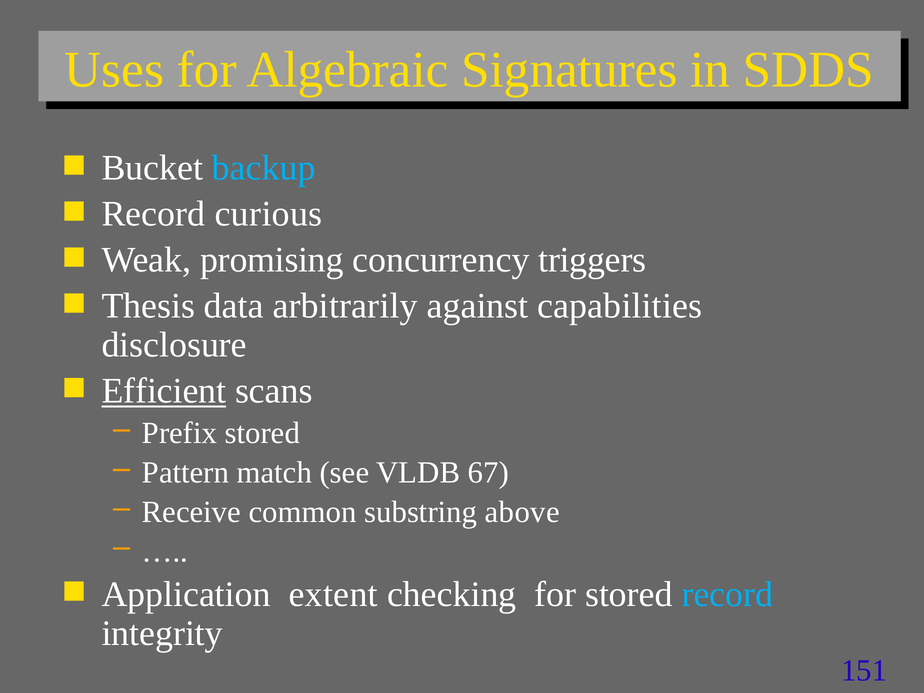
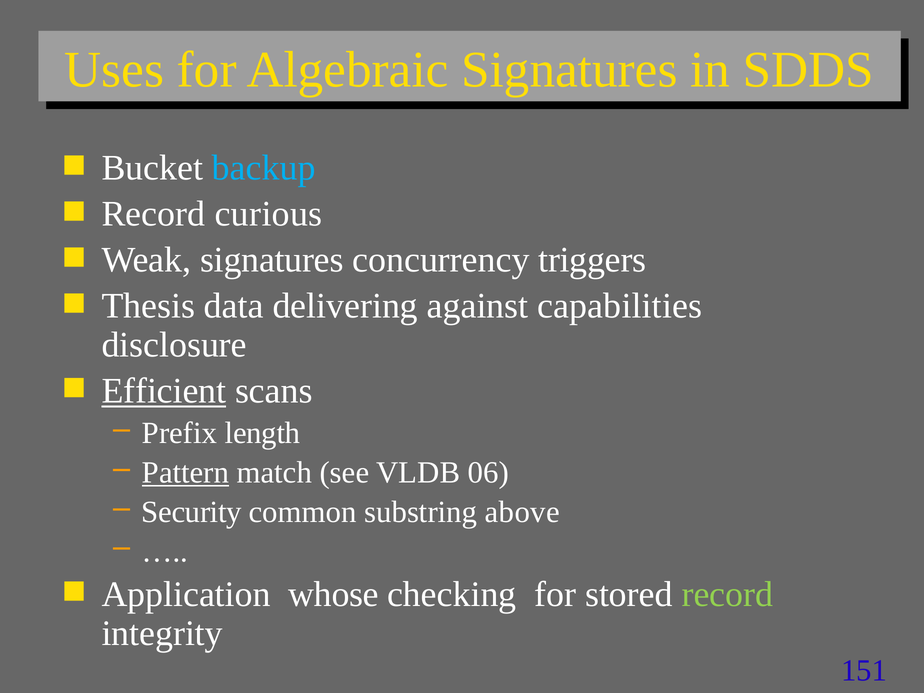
Weak promising: promising -> signatures (272, 260)
arbitrarily: arbitrarily -> delivering (345, 306)
Prefix stored: stored -> length (263, 433)
Pattern underline: none -> present (185, 473)
67: 67 -> 06 (488, 473)
Receive: Receive -> Security (192, 512)
extent: extent -> whose (334, 595)
record colour: light blue -> light green (727, 595)
